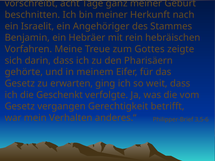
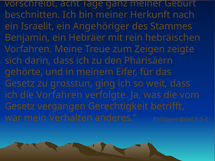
Gottes: Gottes -> Zeigen (150, 49)
erwarten: erwarten -> grosstun (72, 84)
die Geschenkt: Geschenkt -> Vorfahren (59, 95)
